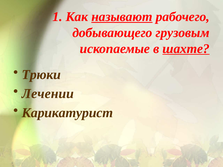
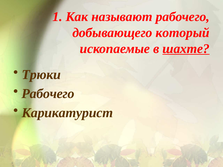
называют underline: present -> none (122, 17)
грузовым: грузовым -> который (183, 33)
Лечении: Лечении -> Рабочего (48, 94)
